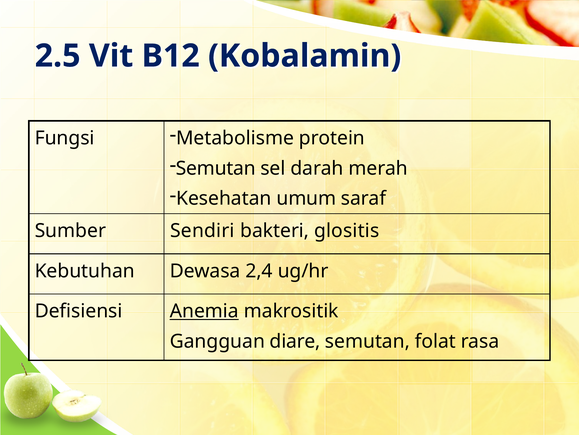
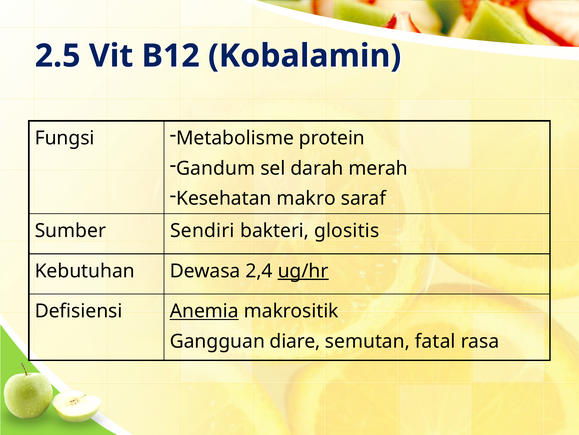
Semutan: Semutan -> Gandum (216, 168)
umum: umum -> makro (306, 198)
ug/hr underline: none -> present (303, 271)
folat: folat -> fatal (435, 341)
